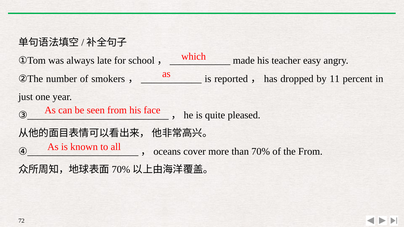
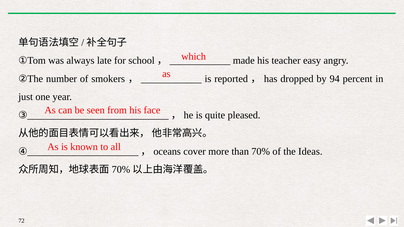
11: 11 -> 94 (335, 79)
the From: From -> Ideas (310, 152)
